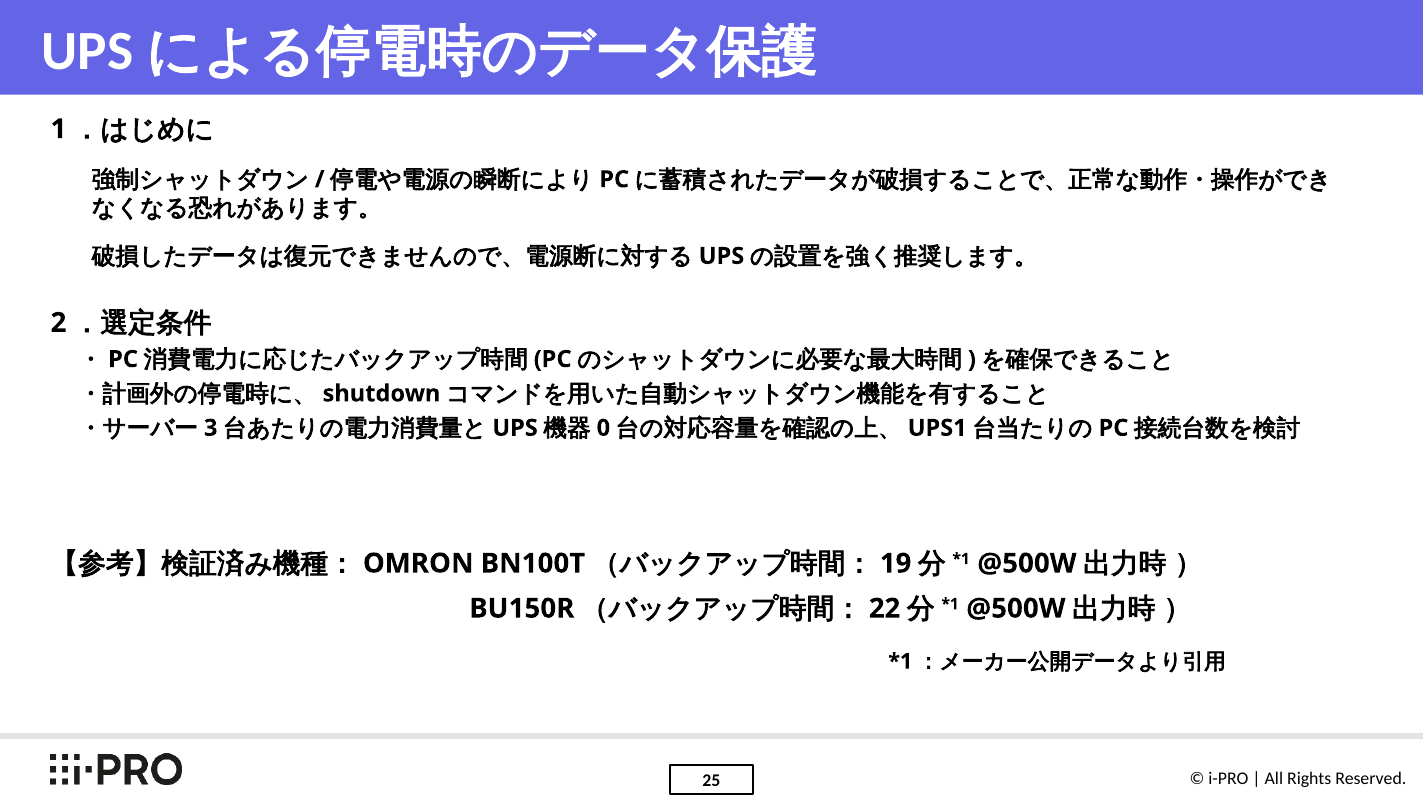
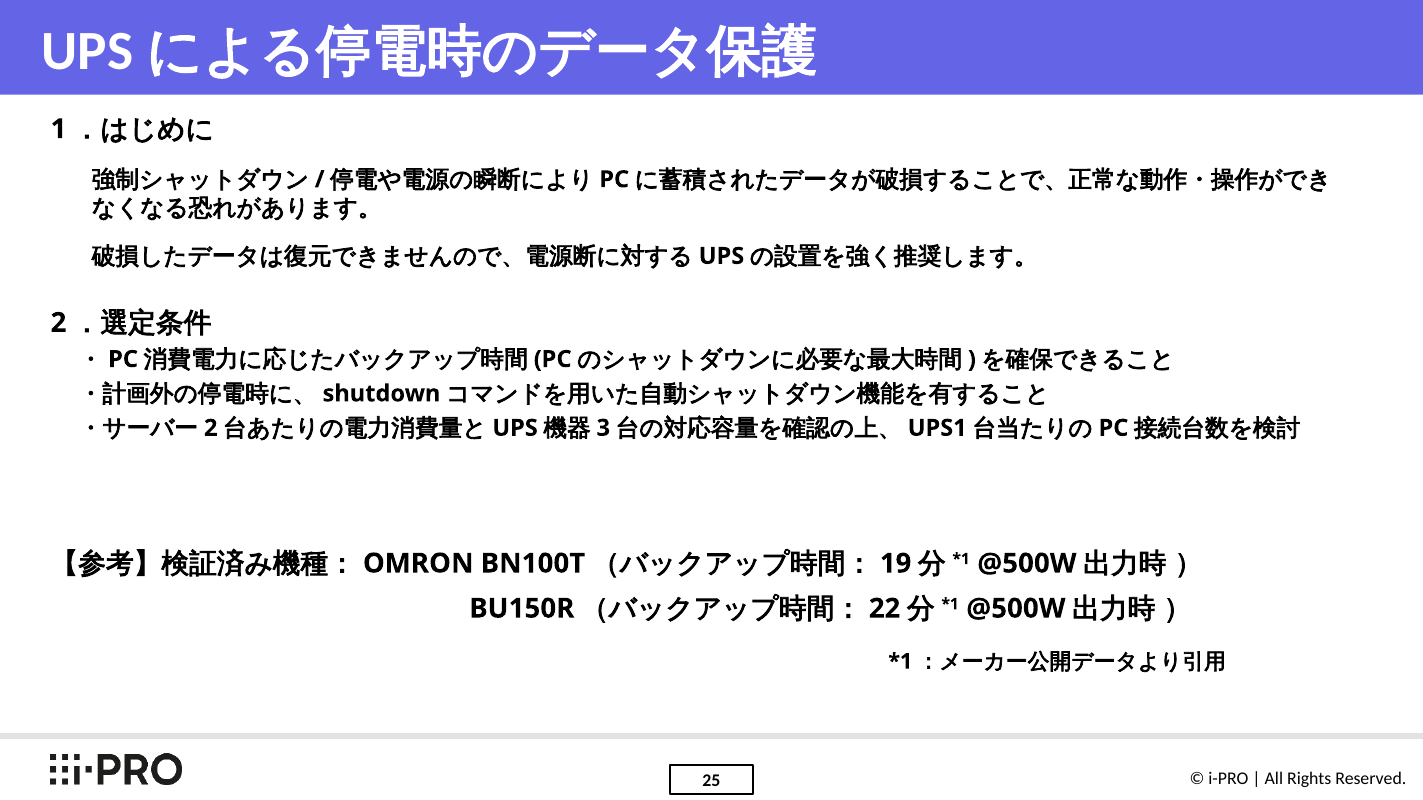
3: 3 -> 2 (211, 428)
0: 0 -> 3 (603, 428)
